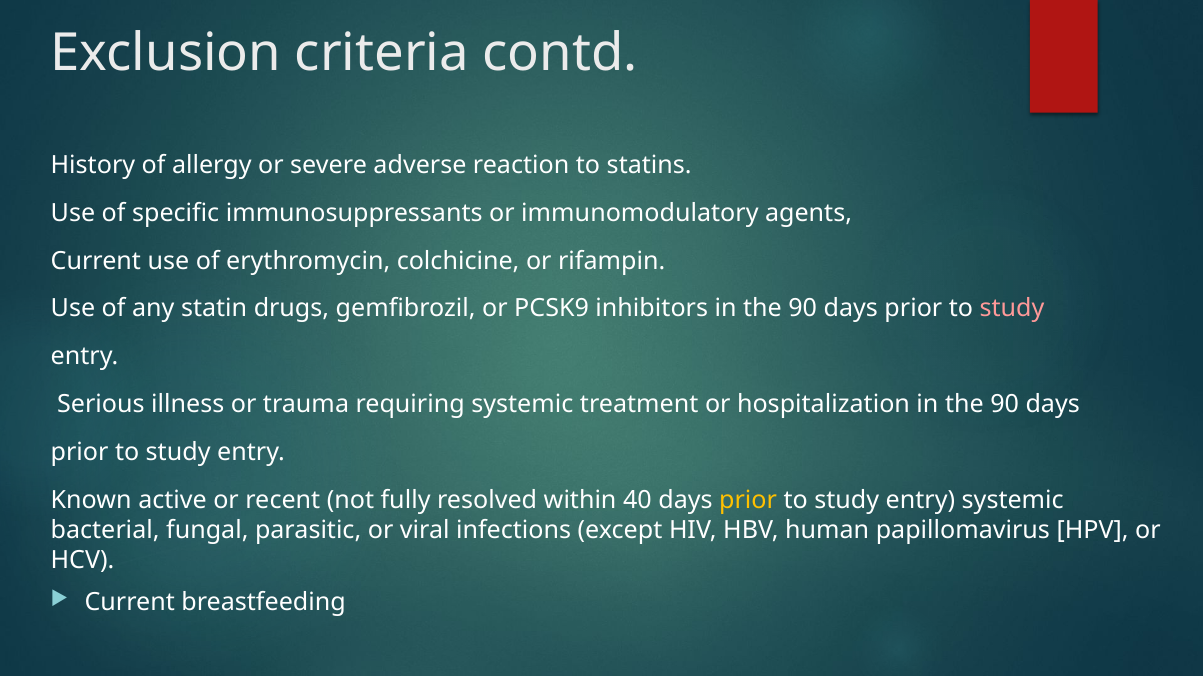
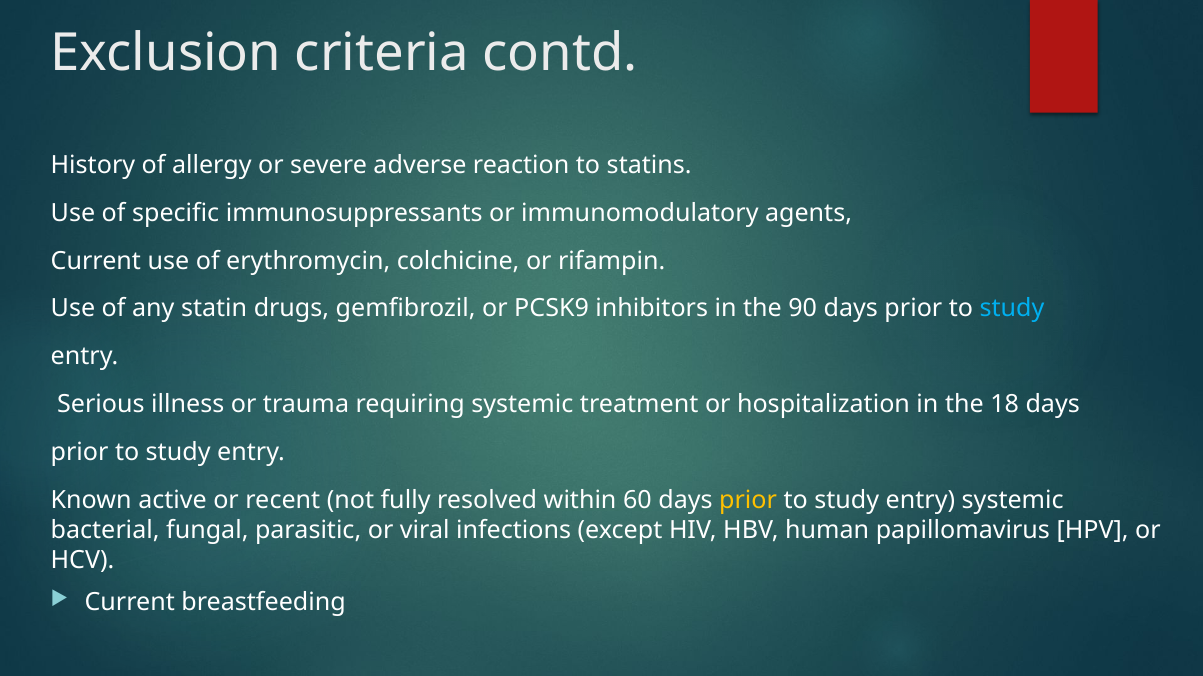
study colour: pink -> light blue (1012, 309)
hospitalization in the 90: 90 -> 18 (1005, 405)
40: 40 -> 60 (637, 500)
